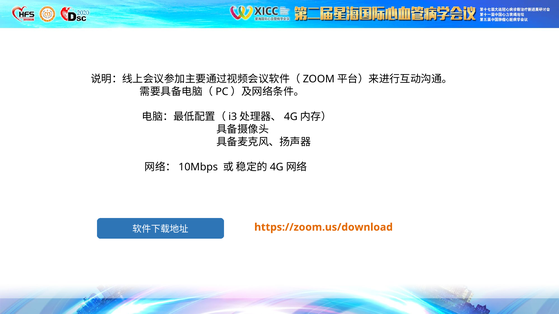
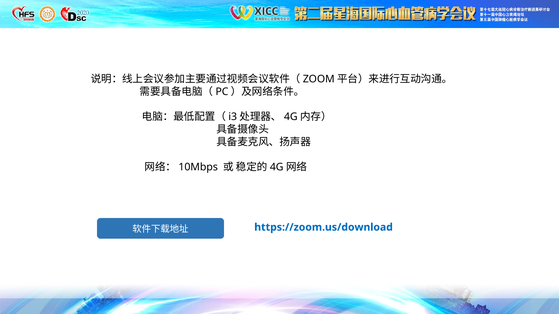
https://zoom.us/download colour: orange -> blue (324, 228)
